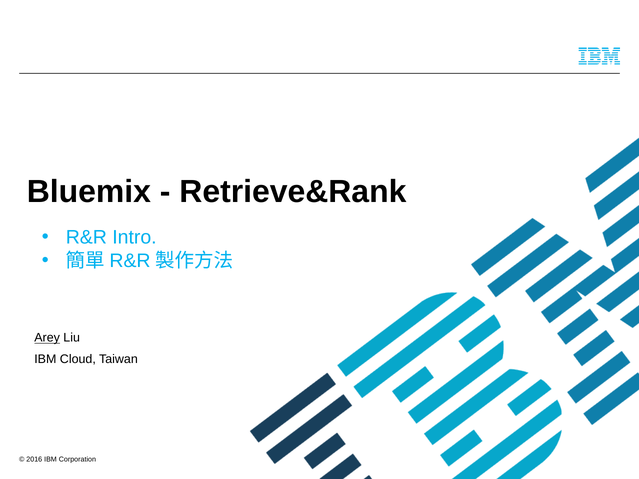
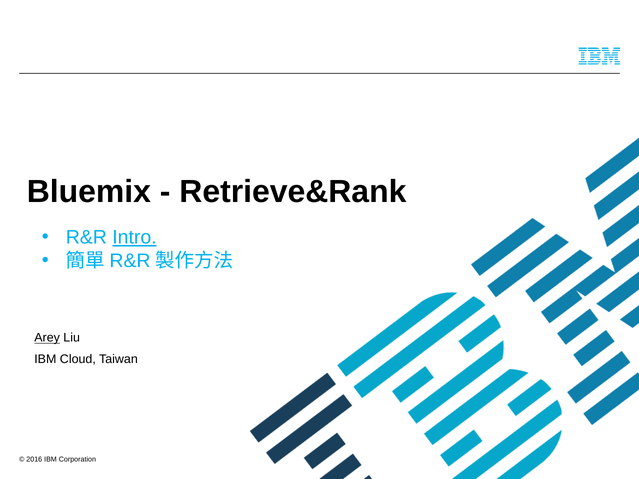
Intro underline: none -> present (134, 238)
